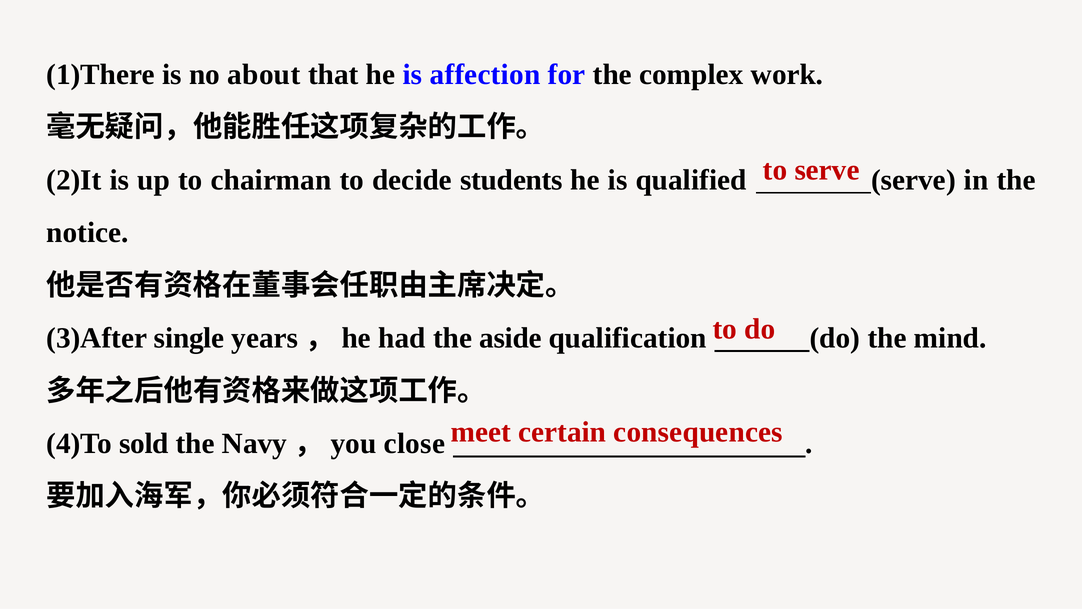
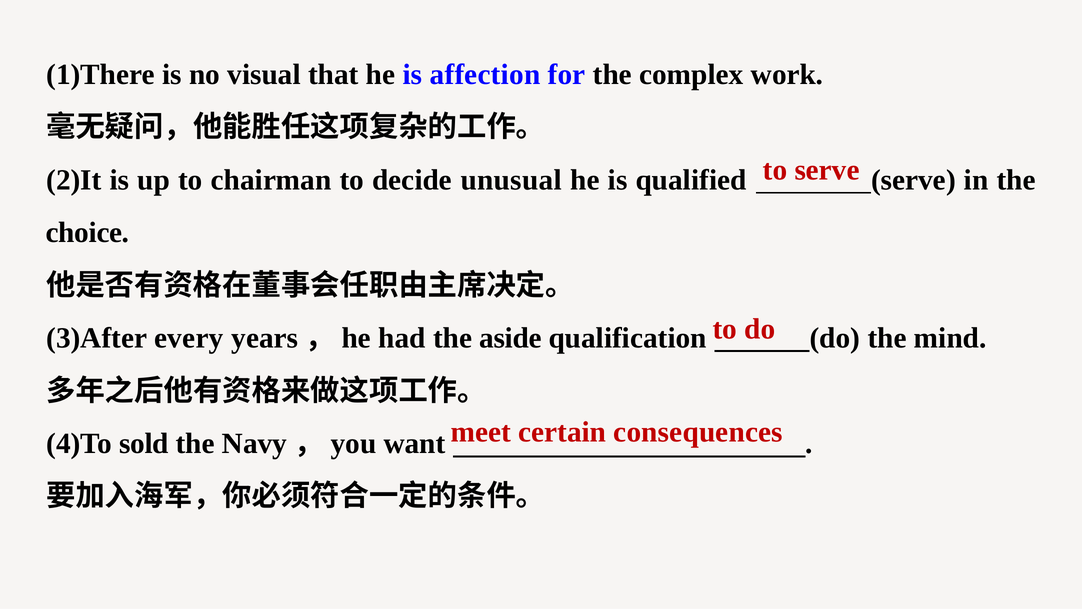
about: about -> visual (264, 74)
students: students -> unusual (511, 180)
notice: notice -> choice (88, 232)
single: single -> every (189, 338)
close: close -> want (415, 443)
